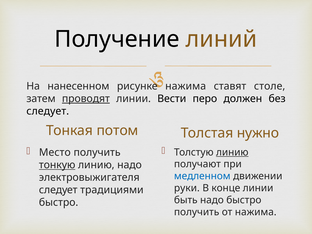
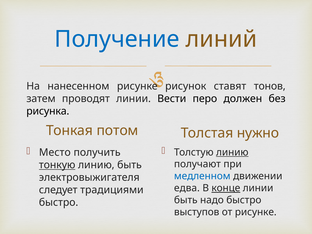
Получение colour: black -> blue (117, 39)
рисунке нажима: нажима -> рисунок (186, 86)
столе: столе -> тонов (270, 86)
проводят underline: present -> none (86, 99)
следует: следует -> рисунка (48, 111)
линию надо: надо -> быть (129, 165)
руки: руки -> едва (187, 188)
конце underline: none -> present (226, 188)
получить: получить -> выступов (197, 212)
от нажима: нажима -> рисунке (256, 212)
